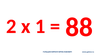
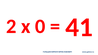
1: 1 -> 0 (40, 26)
88: 88 -> 41 (79, 27)
